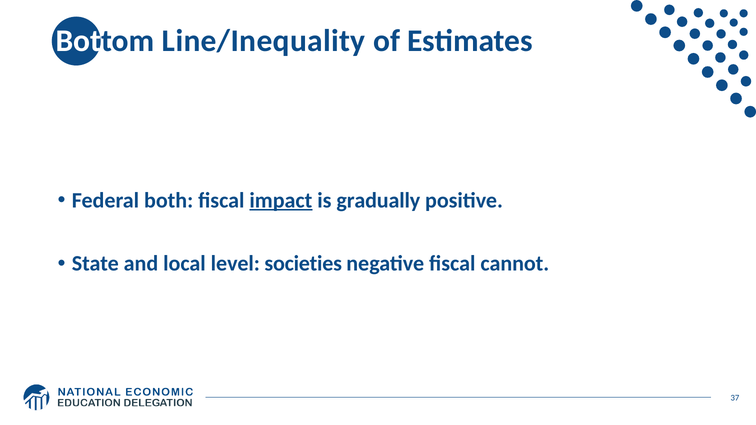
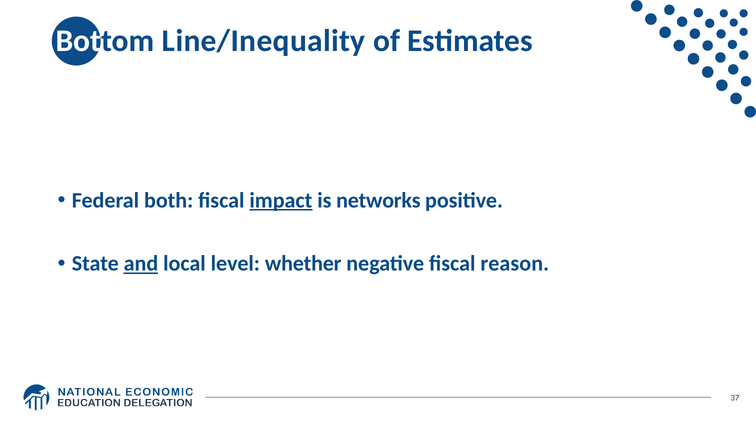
gradually: gradually -> networks (378, 200)
and underline: none -> present (141, 264)
societies: societies -> whether (303, 264)
cannot: cannot -> reason (515, 264)
